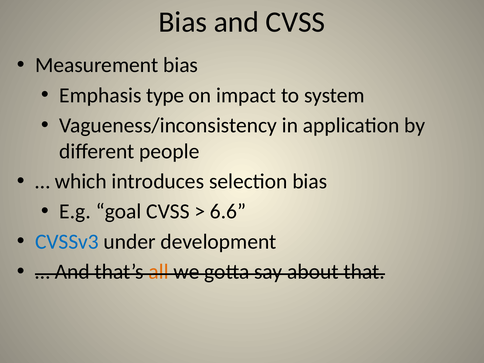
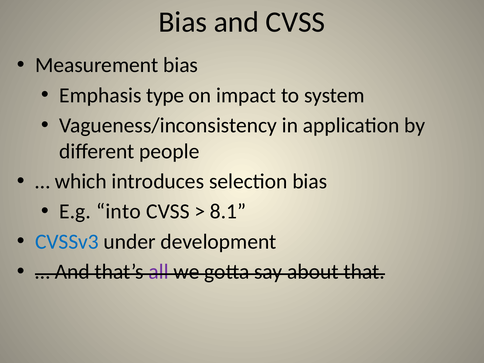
goal: goal -> into (118, 212)
6.6: 6.6 -> 8.1 (228, 212)
all colour: orange -> purple (159, 272)
